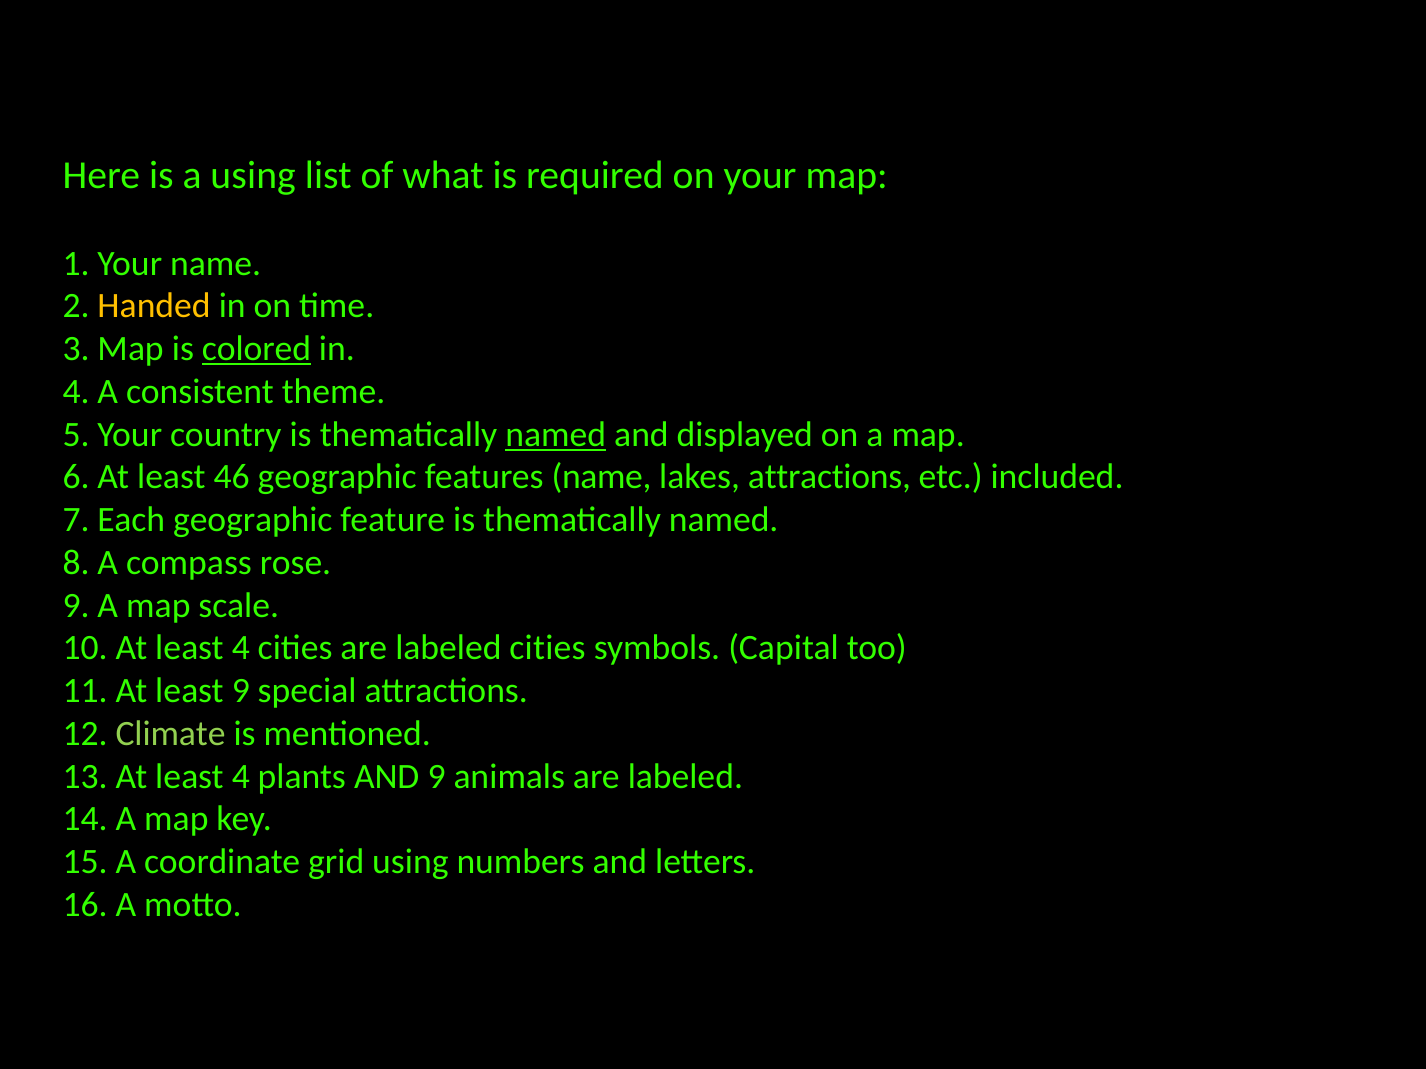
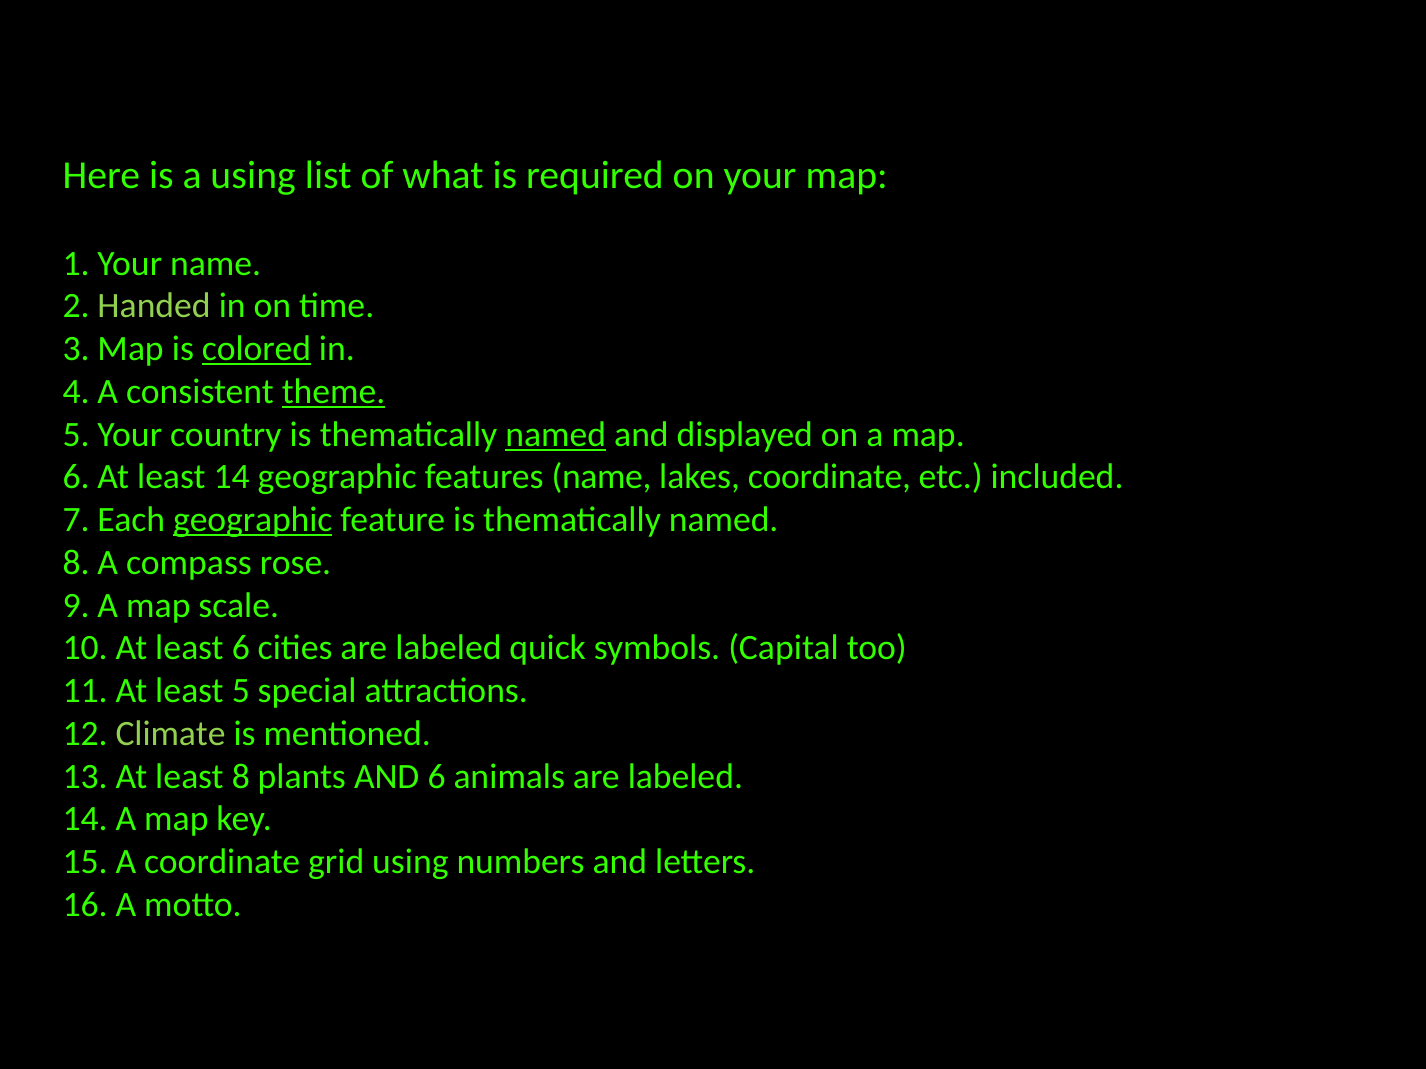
Handed colour: yellow -> light green (154, 306)
theme underline: none -> present (334, 392)
least 46: 46 -> 14 (232, 477)
lakes attractions: attractions -> coordinate (829, 477)
geographic underline: none -> present (253, 520)
10 At least 4: 4 -> 6 (241, 648)
labeled cities: cities -> quick (548, 648)
least 9: 9 -> 5 (241, 691)
13 At least 4: 4 -> 8 (241, 777)
AND 9: 9 -> 6 (437, 777)
